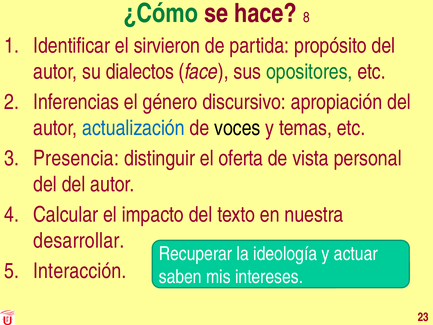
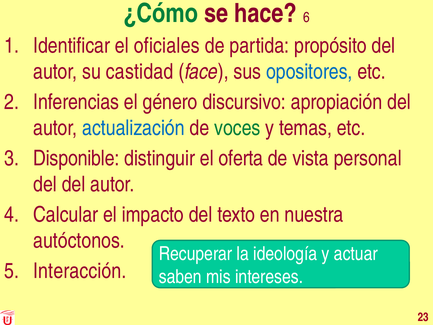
8: 8 -> 6 (306, 17)
sirvieron: sirvieron -> oficiales (167, 46)
dialectos: dialectos -> castidad (140, 72)
opositores colour: green -> blue (309, 72)
voces colour: black -> green (237, 128)
Presencia: Presencia -> Disponible (76, 158)
desarrollar: desarrollar -> autóctonos (79, 240)
